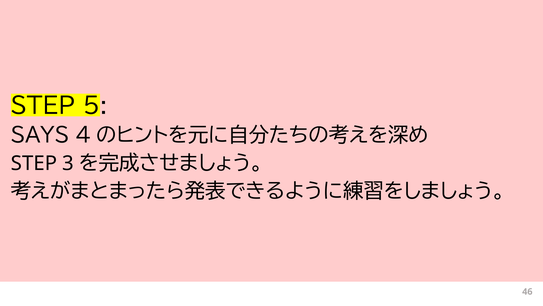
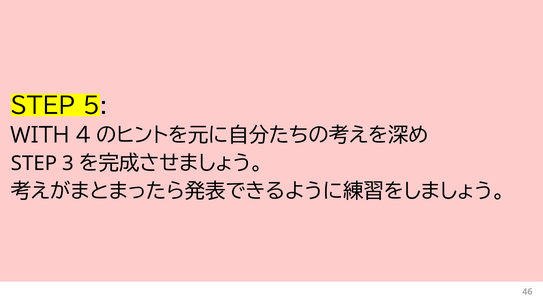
SAYS: SAYS -> WITH (40, 135)
